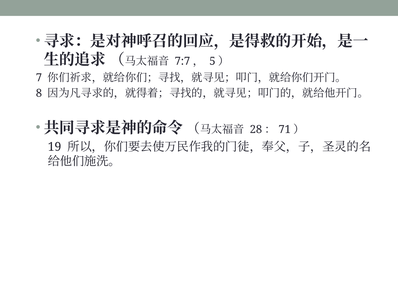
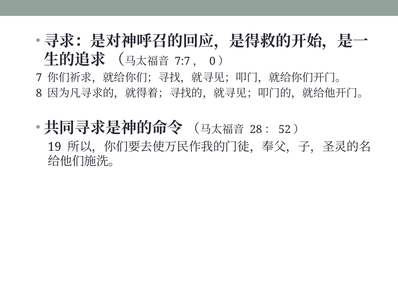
5: 5 -> 0 (212, 61)
71: 71 -> 52 (285, 129)
